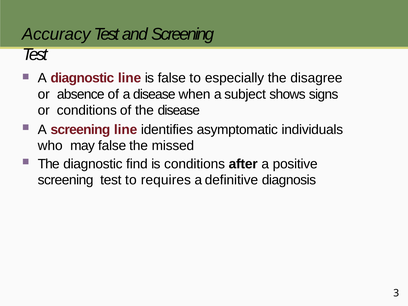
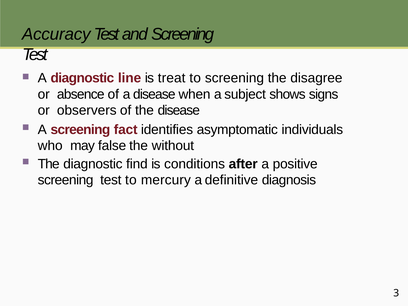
is false: false -> treat (172, 78)
to especially: especially -> screening (235, 78)
or conditions: conditions -> observers (87, 110)
screening line: line -> fact (126, 130)
missed: missed -> without (173, 146)
requires: requires -> mercury (166, 180)
